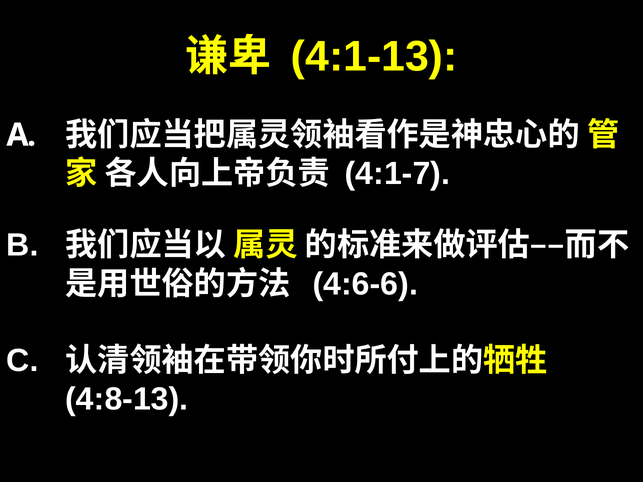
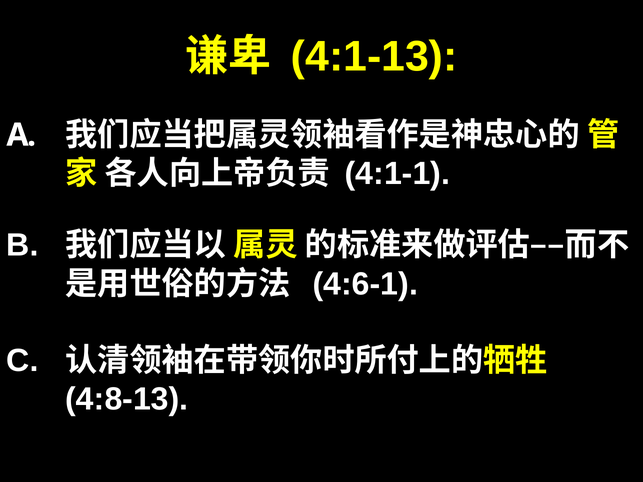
4:1-7: 4:1-7 -> 4:1-1 (397, 174)
4:6-6: 4:6-6 -> 4:6-1 (365, 284)
